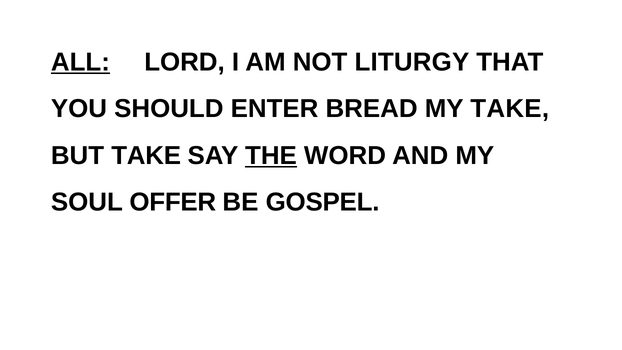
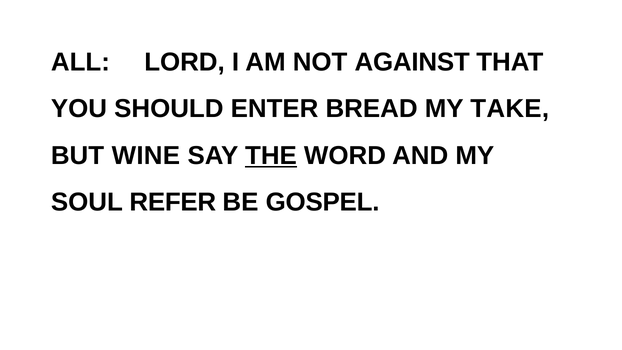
ALL underline: present -> none (80, 62)
LITURGY: LITURGY -> AGAINST (412, 62)
BUT TAKE: TAKE -> WINE (146, 155)
OFFER: OFFER -> REFER (173, 202)
